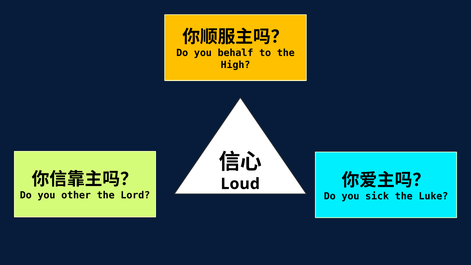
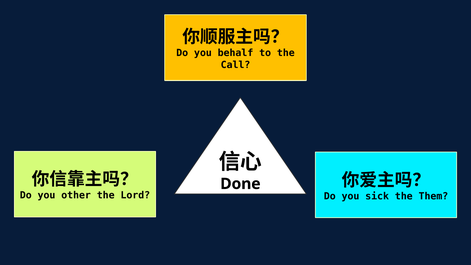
High: High -> Call (236, 65)
Loud: Loud -> Done (240, 184)
Luke: Luke -> Them (433, 196)
